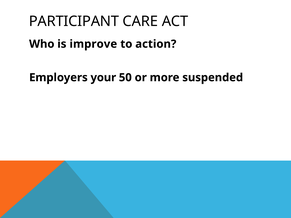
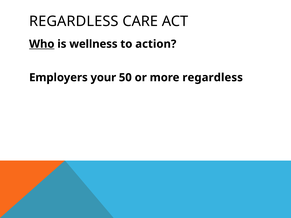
PARTICIPANT: PARTICIPANT -> REGARDLESS (74, 21)
Who underline: none -> present (42, 44)
improve: improve -> wellness (93, 44)
more suspended: suspended -> regardless (213, 78)
